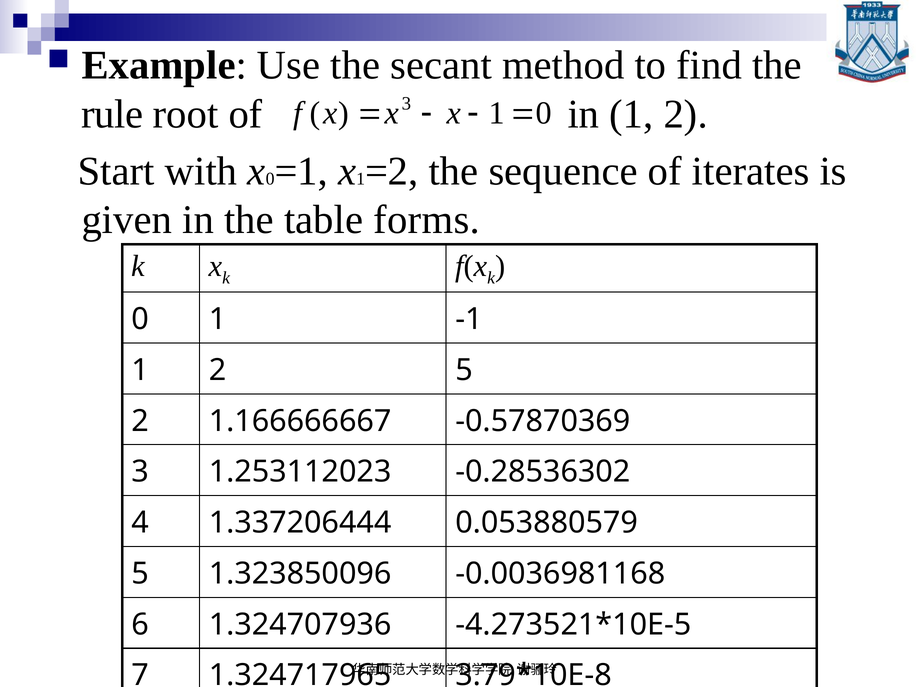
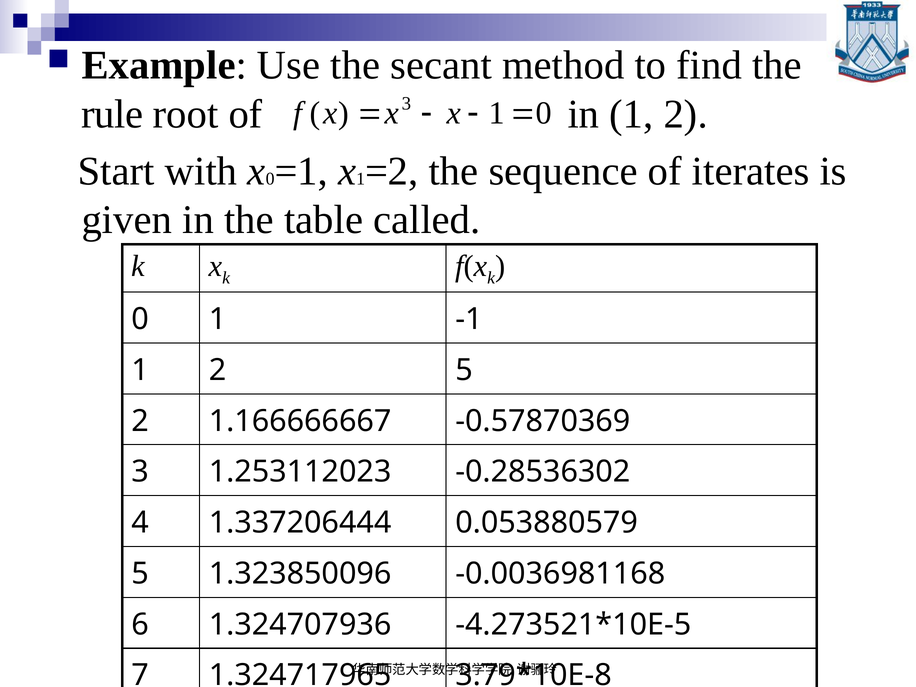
forms: forms -> called (427, 220)
